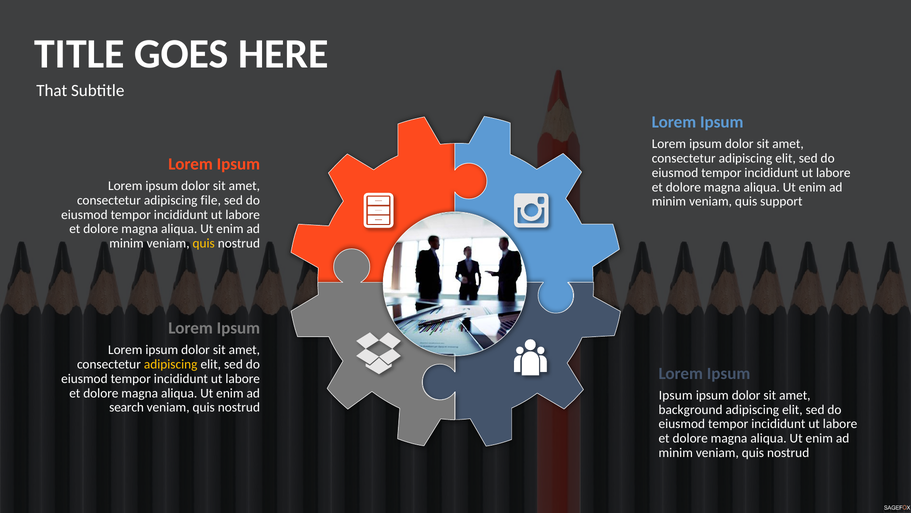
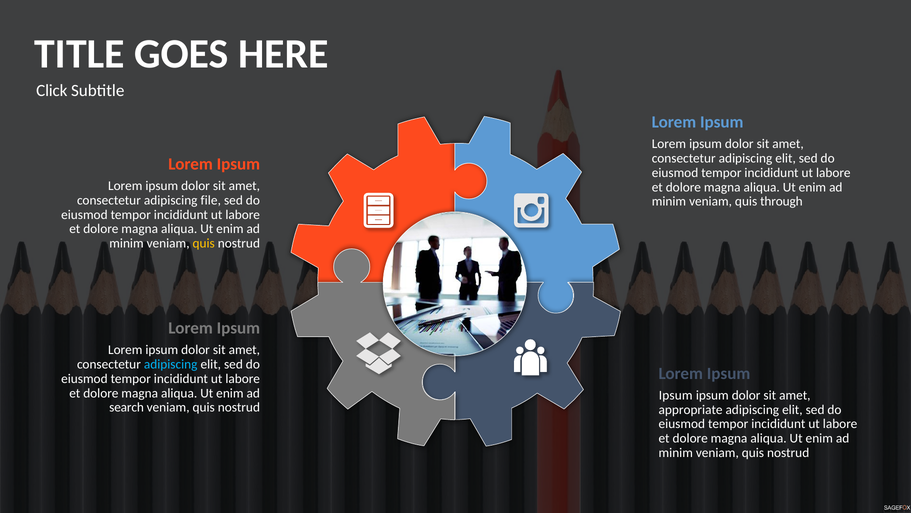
That: That -> Click (52, 90)
support: support -> through (781, 201)
adipiscing colour: yellow -> light blue (171, 364)
background: background -> appropriate (691, 409)
